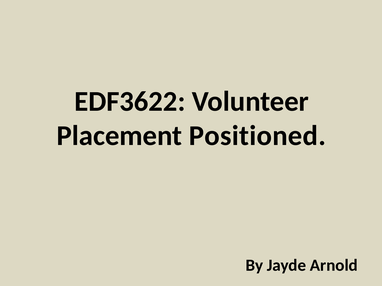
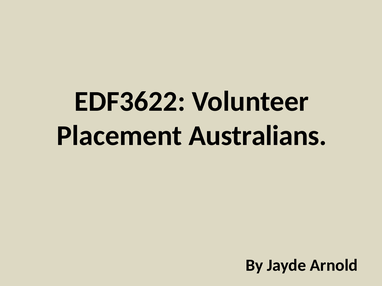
Positioned: Positioned -> Australians (258, 136)
